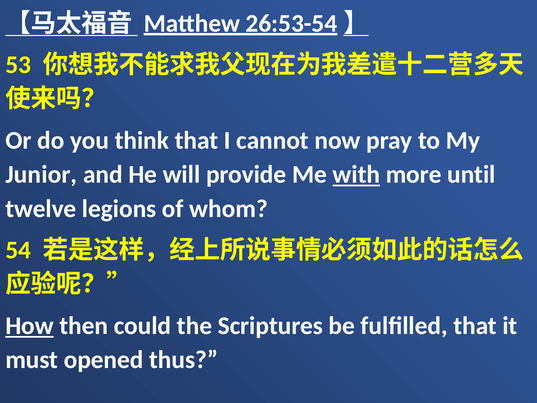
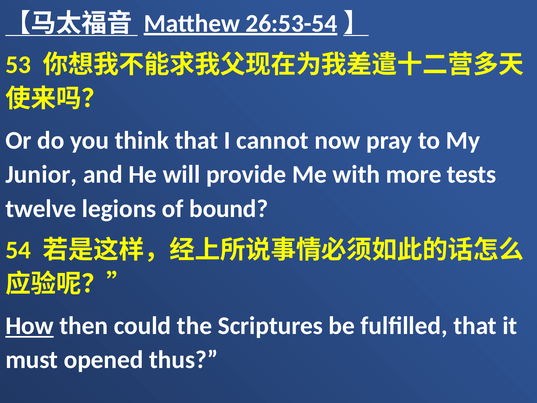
with underline: present -> none (356, 174)
until: until -> tests (471, 174)
whom: whom -> bound (229, 209)
